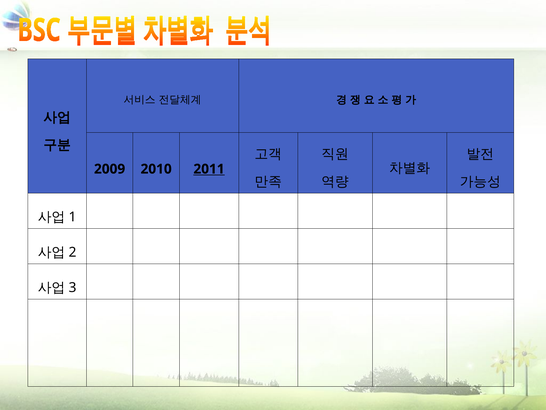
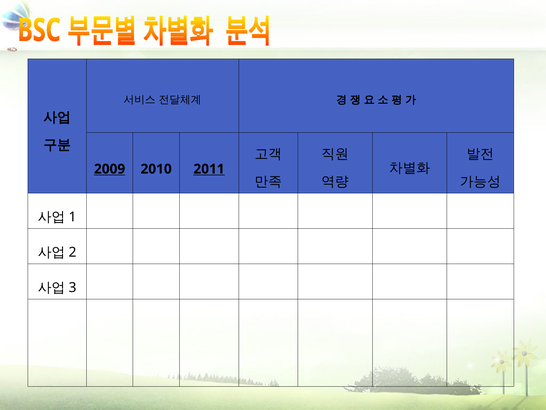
2009 underline: none -> present (110, 169)
